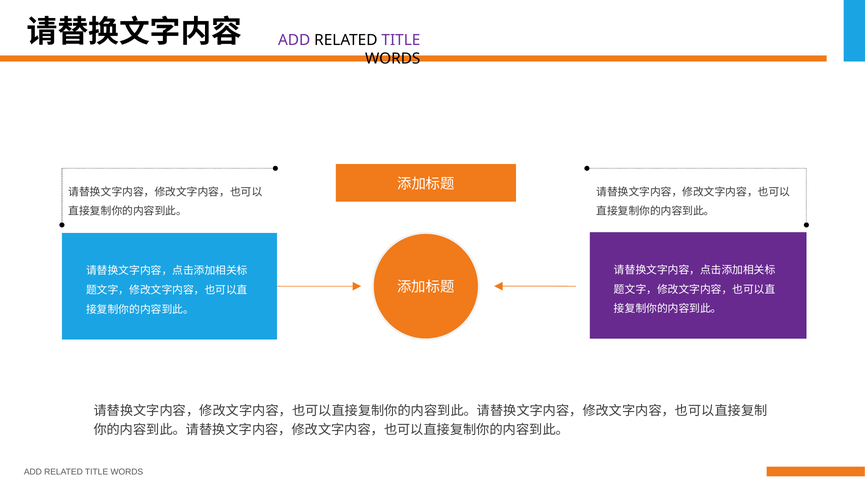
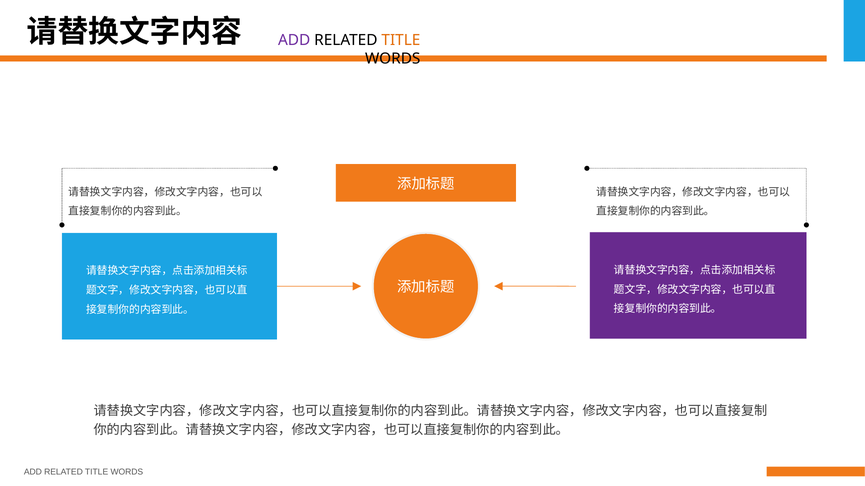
TITLE colour: purple -> orange (401, 40)
